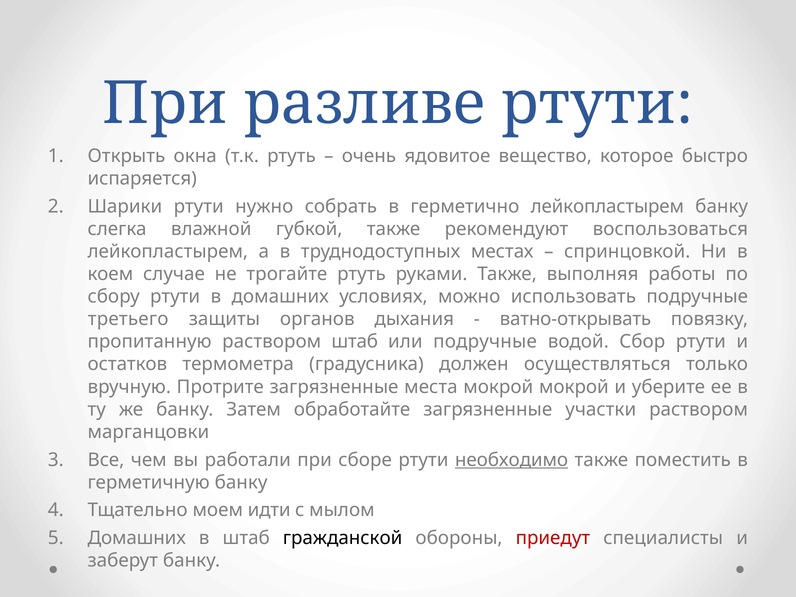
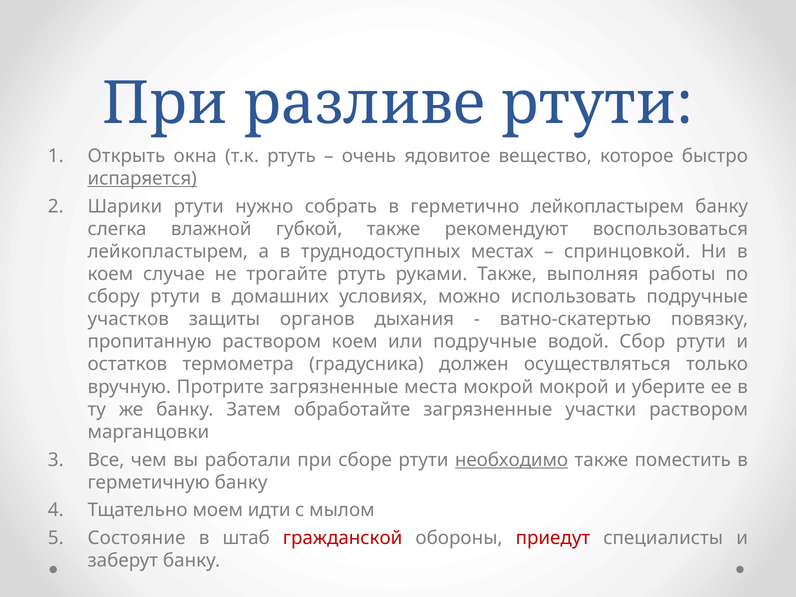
испаряется underline: none -> present (142, 178)
третьего: третьего -> участков (128, 319)
ватно-открывать: ватно-открывать -> ватно-скатертью (575, 319)
раствором штаб: штаб -> коем (355, 342)
Домашних: Домашних -> Состояние (137, 538)
гражданской colour: black -> red (343, 538)
